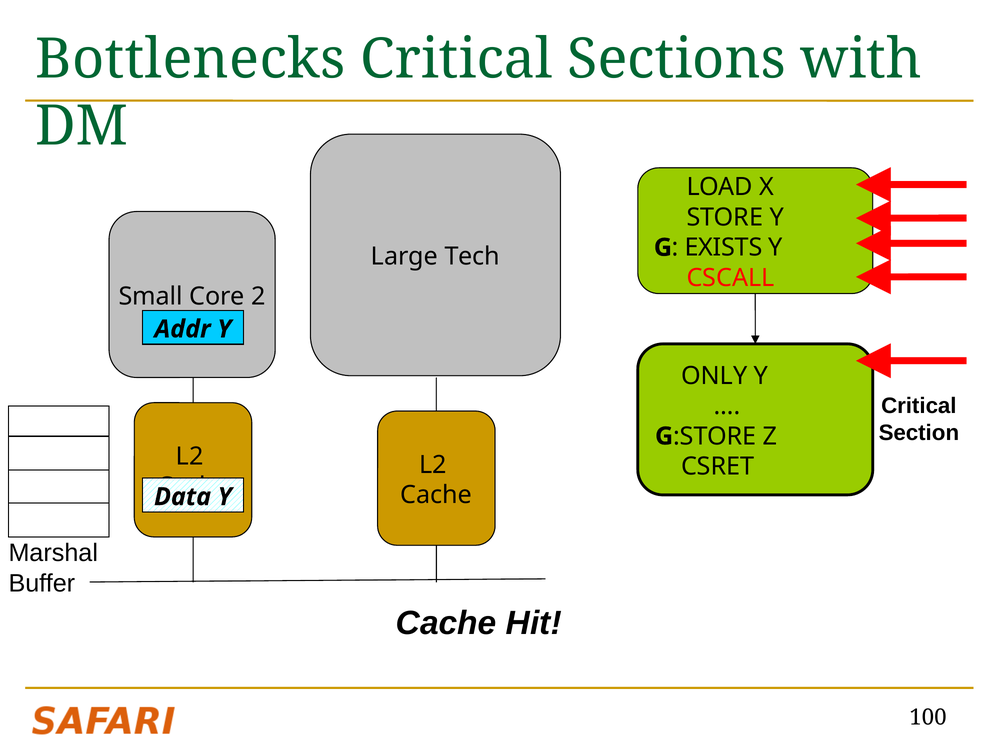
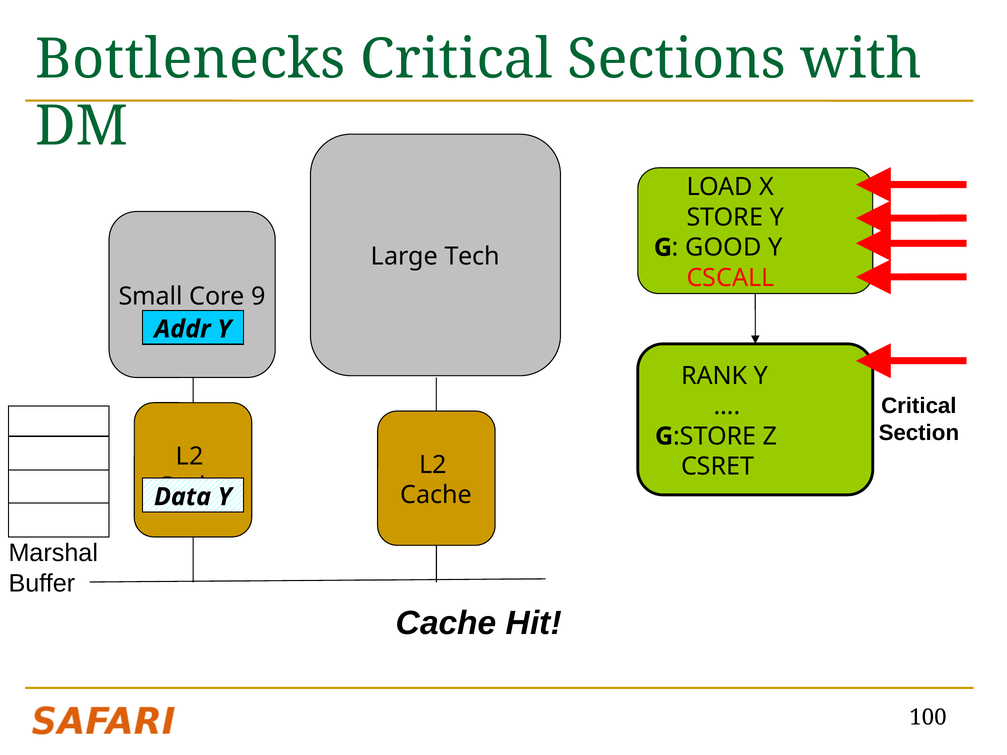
EXISTS: EXISTS -> GOOD (723, 248)
2: 2 -> 9 (258, 296)
ONLY: ONLY -> RANK (714, 376)
